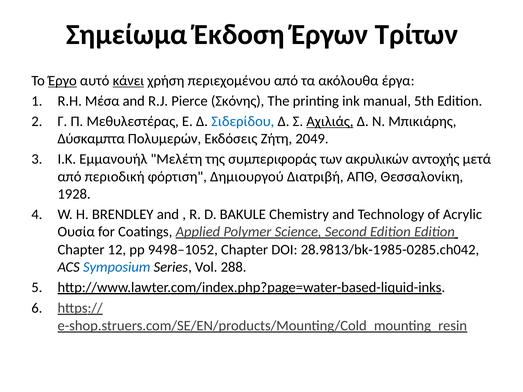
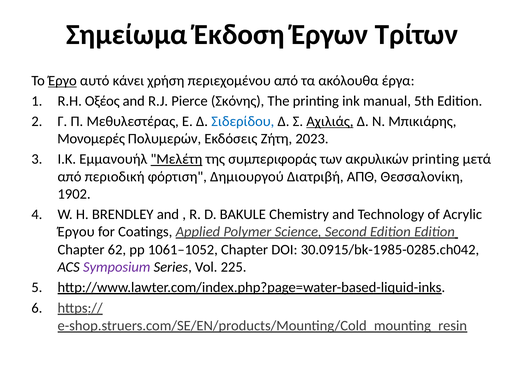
κάνει underline: present -> none (128, 81)
Μέσα: Μέσα -> Οξέος (102, 101)
Δύσκαμπτα: Δύσκαμπτα -> Μονομερές (91, 139)
2049: 2049 -> 2023 (312, 139)
Μελέτη underline: none -> present (176, 159)
ακρυλικών αντοχής: αντοχής -> printing (436, 159)
1928: 1928 -> 1902 (74, 194)
Ουσία: Ουσία -> Έργου (76, 232)
12: 12 -> 62 (117, 250)
9498–1052: 9498–1052 -> 1061–1052 (183, 250)
28.9813/bk-1985-0285.ch042: 28.9813/bk-1985-0285.ch042 -> 30.0915/bk-1985-0285.ch042 (390, 250)
Symposium colour: blue -> purple (117, 267)
288: 288 -> 225 (234, 267)
